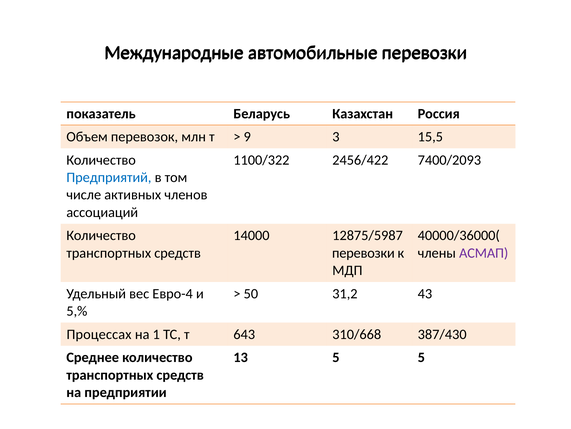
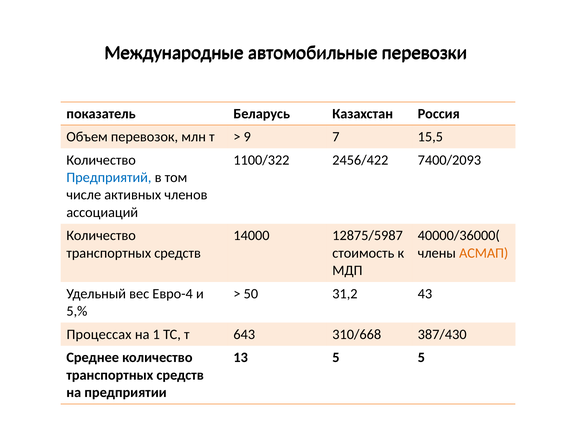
3: 3 -> 7 (336, 137)
перевозки: перевозки -> стоимость (363, 253)
АСМАП colour: purple -> orange (484, 253)
